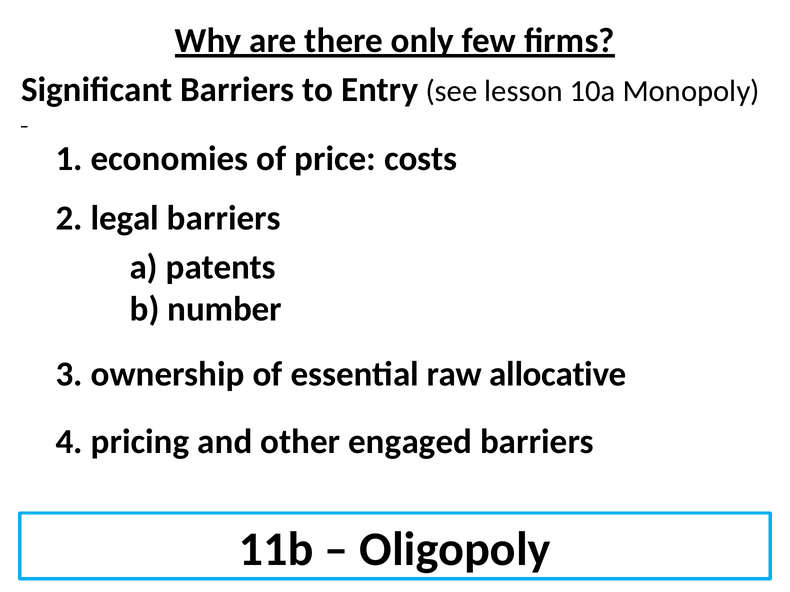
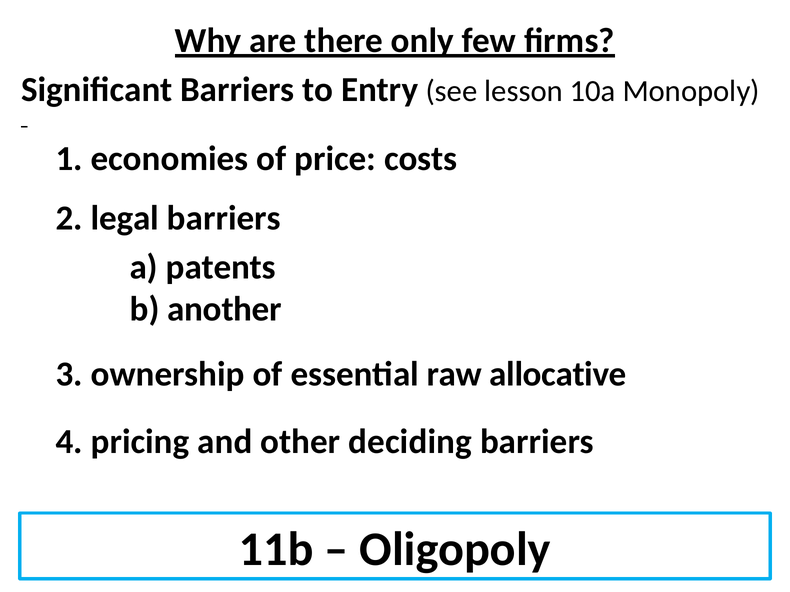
number: number -> another (225, 310)
engaged: engaged -> deciding (410, 442)
